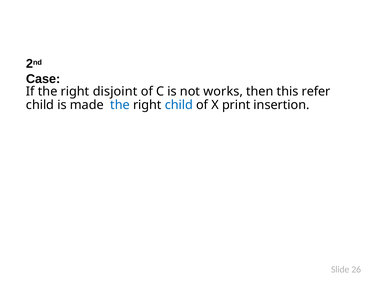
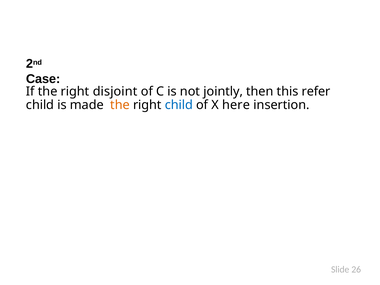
works: works -> jointly (223, 91)
the colour: blue -> orange (120, 105)
print: print -> here (236, 105)
